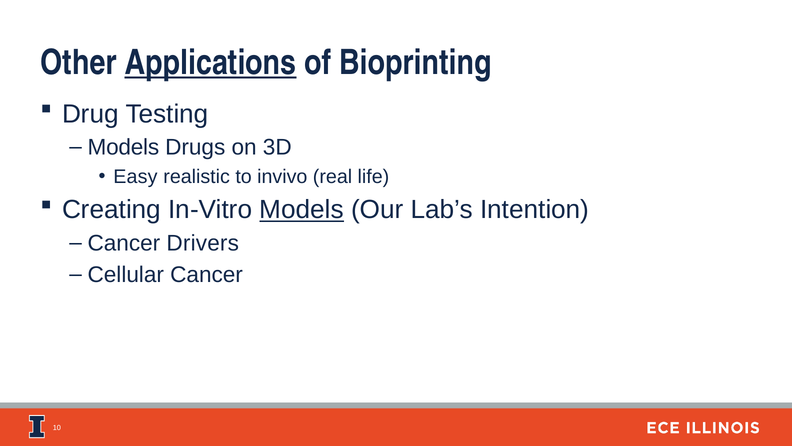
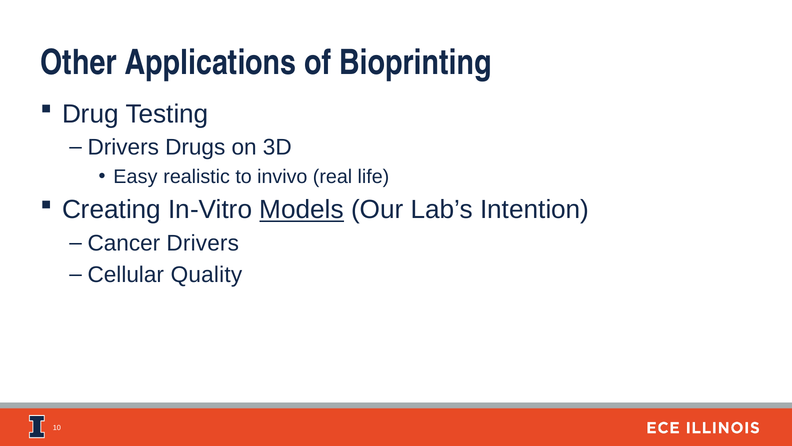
Applications underline: present -> none (210, 62)
Models: Models -> Drivers (123, 147)
Cellular Cancer: Cancer -> Quality (206, 275)
